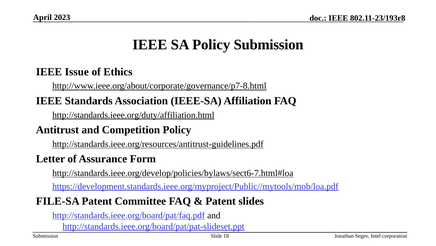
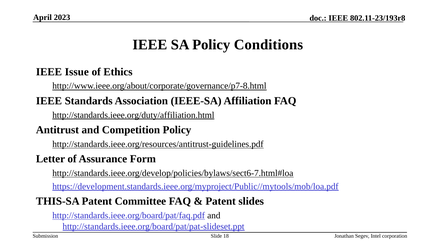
Policy Submission: Submission -> Conditions (268, 45)
FILE-SA: FILE-SA -> THIS-SA (58, 201)
